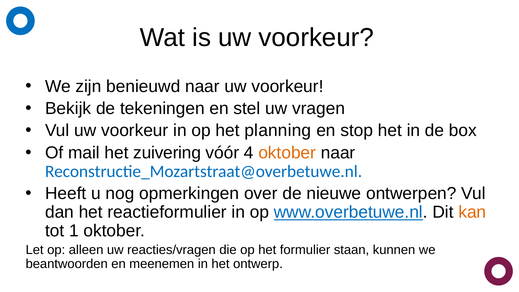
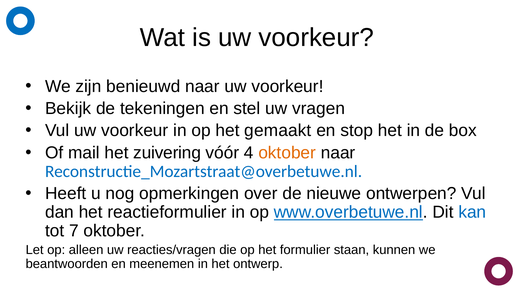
planning: planning -> gemaakt (278, 131)
kan colour: orange -> blue (472, 212)
1: 1 -> 7 (74, 231)
